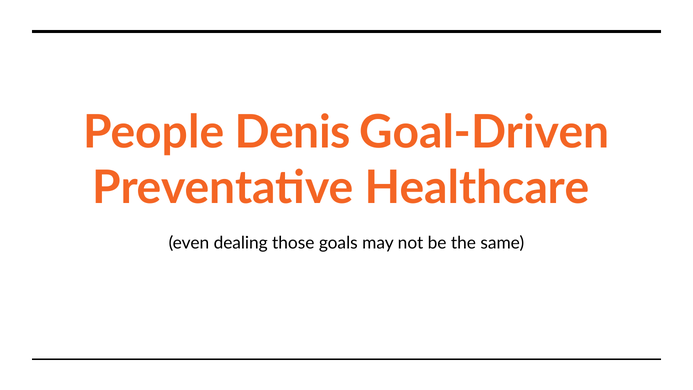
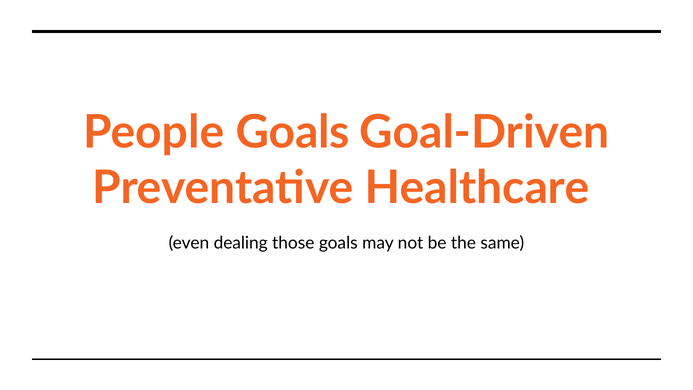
People Denis: Denis -> Goals (293, 133)
